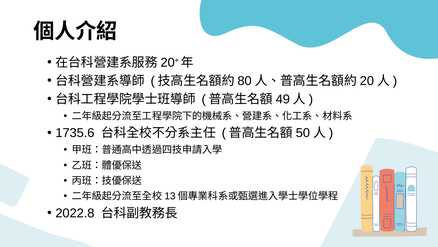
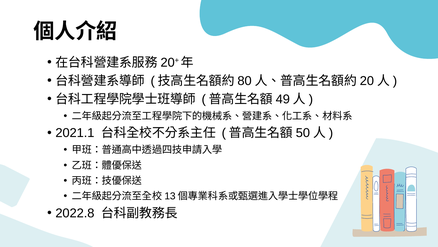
1735.6: 1735.6 -> 2021.1 (75, 133)
